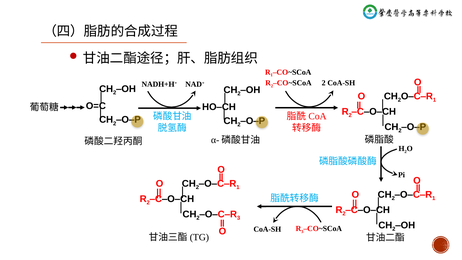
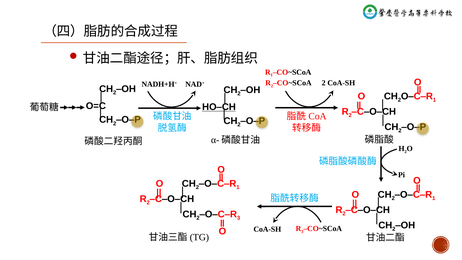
HO‒CH underline: none -> present (219, 107)
